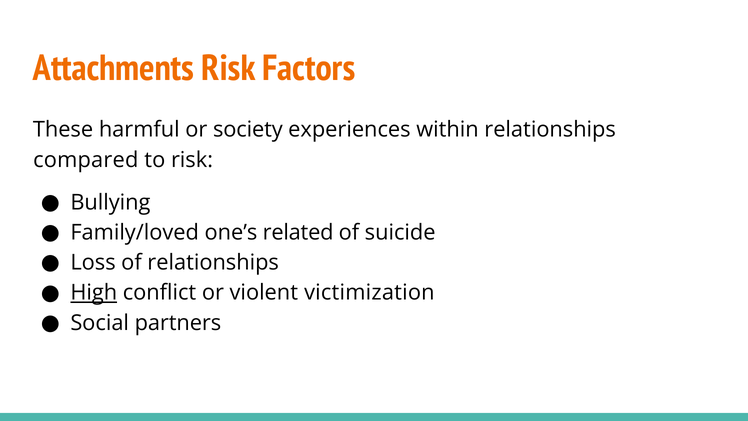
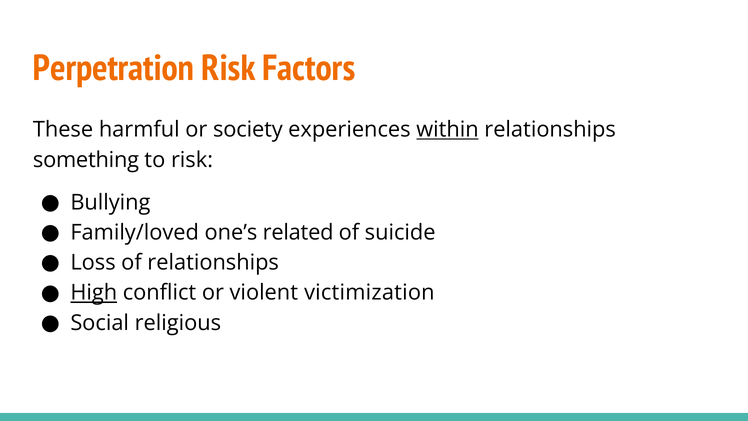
Attachments: Attachments -> Perpetration (114, 68)
within underline: none -> present (447, 130)
compared: compared -> something (86, 160)
partners: partners -> religious (178, 323)
